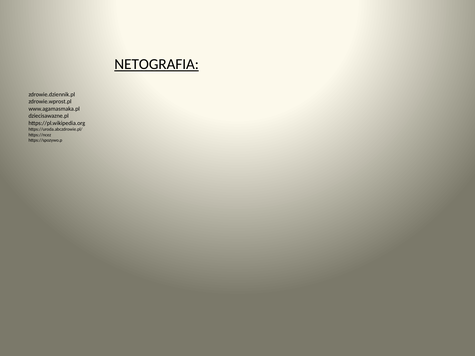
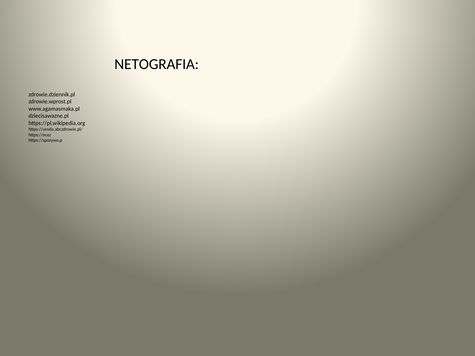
NETOGRAFIA underline: present -> none (157, 64)
